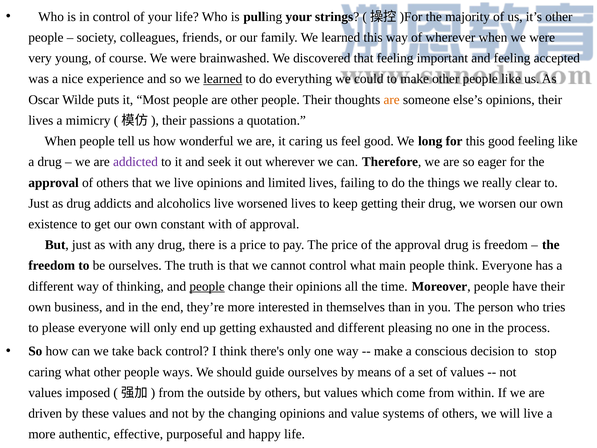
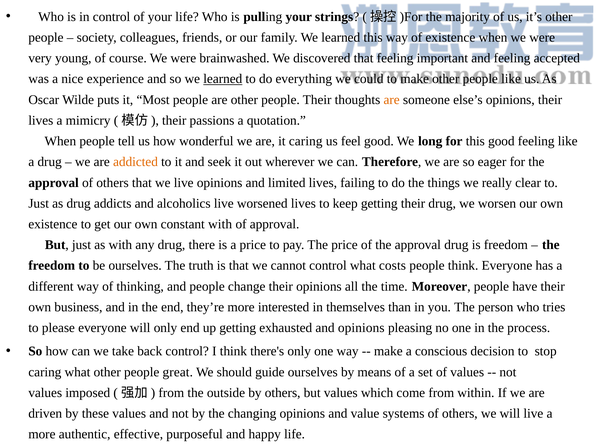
of wherever: wherever -> existence (450, 37)
addicted colour: purple -> orange (136, 162)
main: main -> costs (392, 265)
people underline: present -> none (207, 286)
and different: different -> opinions (361, 328)
ways: ways -> great (178, 372)
